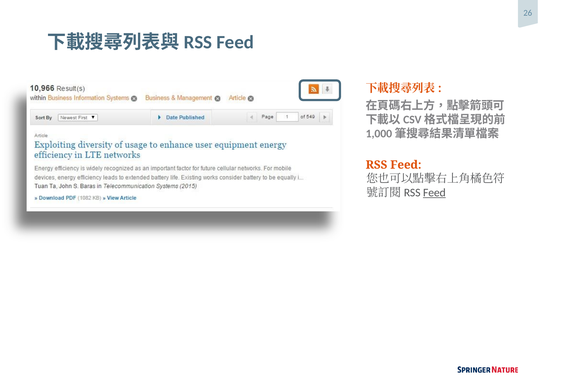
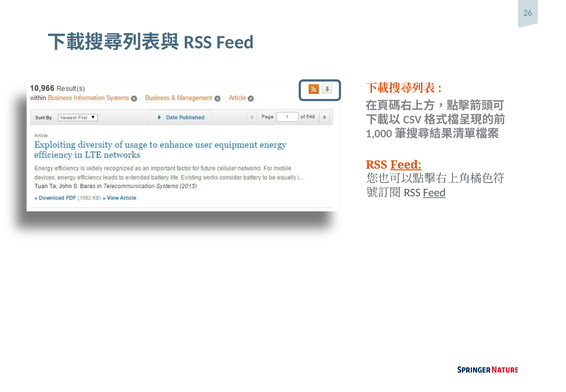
Feed underline: none -> present (406, 165)
